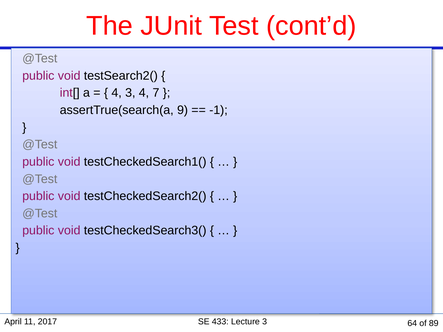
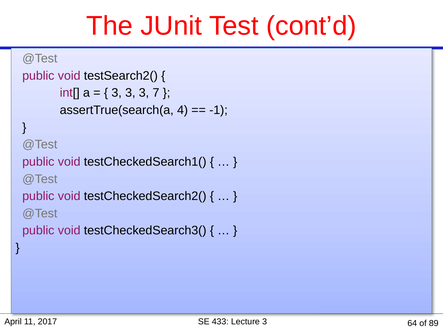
4: 4 -> 3 (117, 93)
4: 4 -> 3 (144, 93)
9: 9 -> 4 (183, 110)
